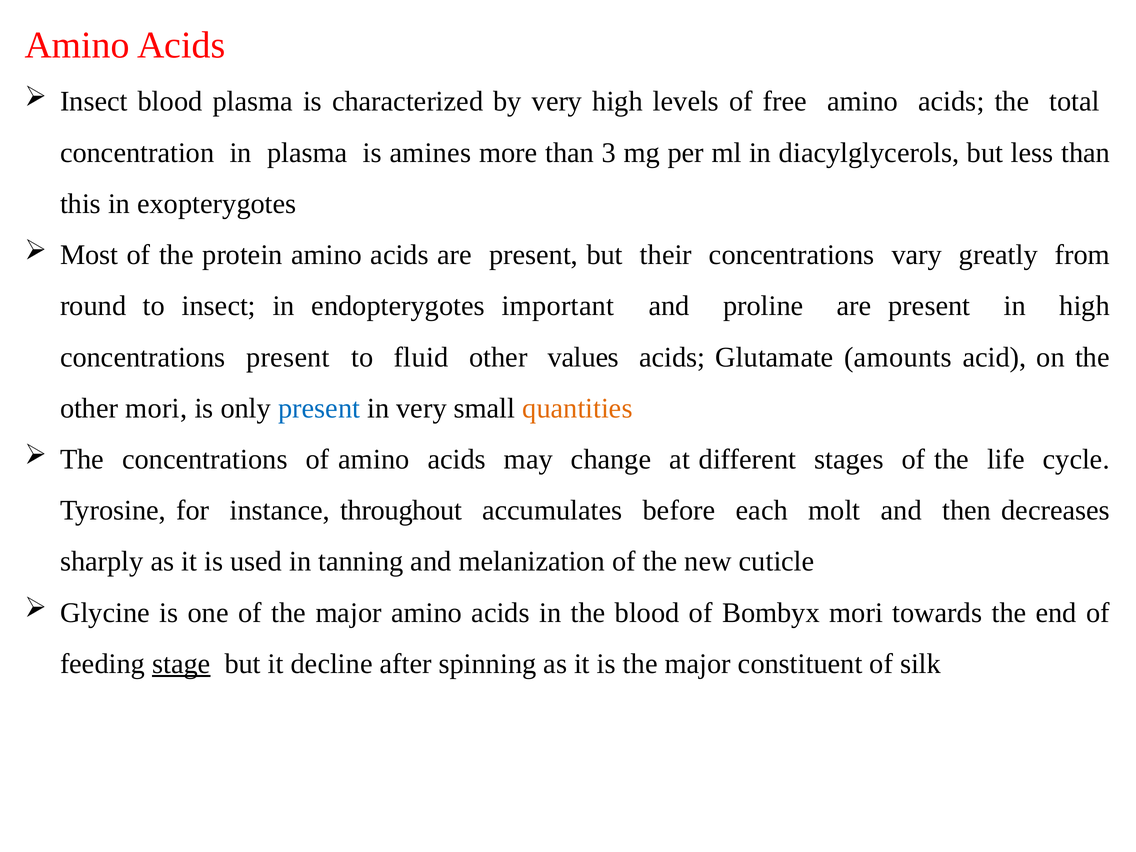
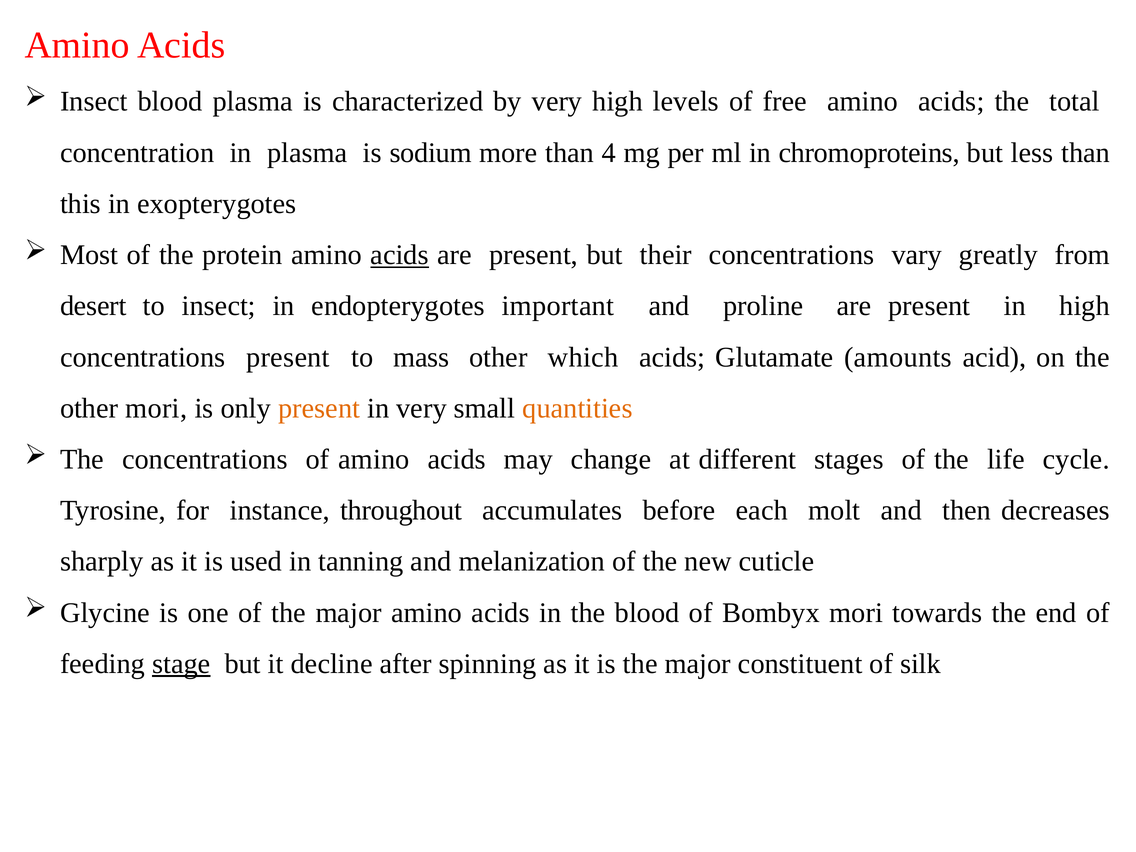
amines: amines -> sodium (431, 153)
3: 3 -> 4 (609, 153)
diacylglycerols: diacylglycerols -> chromoproteins (869, 153)
acids underline: none -> present (400, 255)
round: round -> desert (93, 306)
fluid: fluid -> mass (421, 357)
values: values -> which (583, 357)
present colour: blue -> orange (319, 408)
